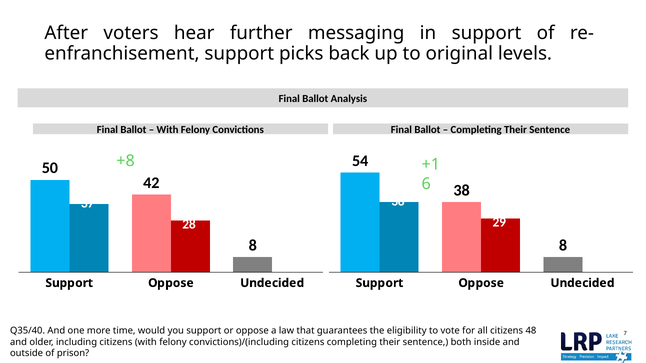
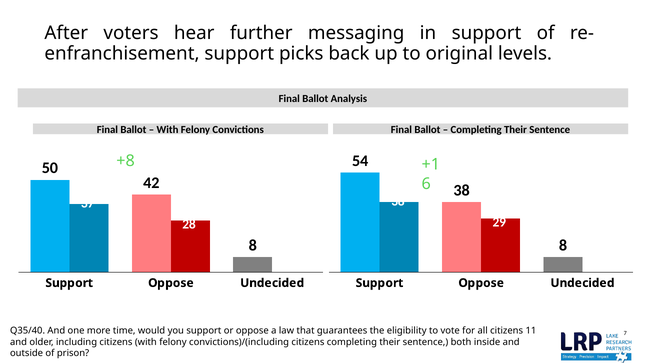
48: 48 -> 11 (531, 331)
